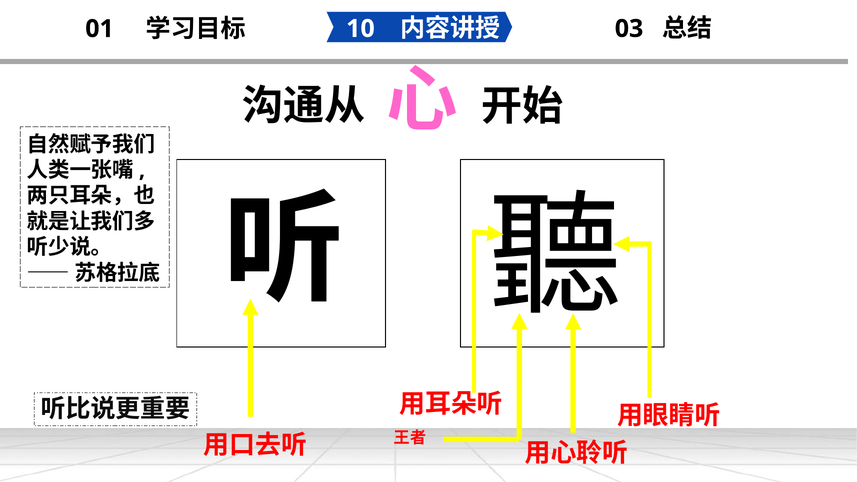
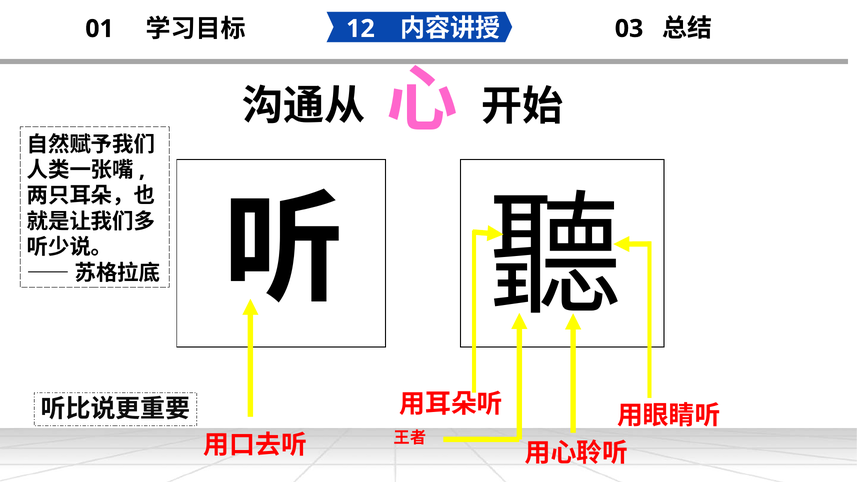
10: 10 -> 12 (360, 29)
